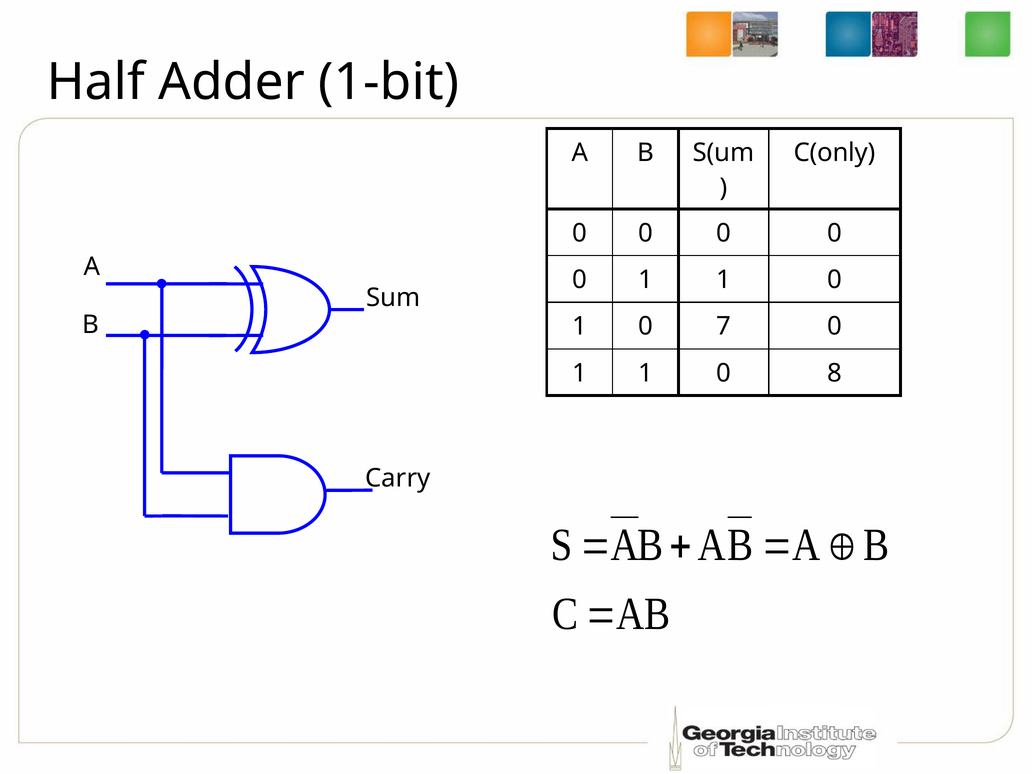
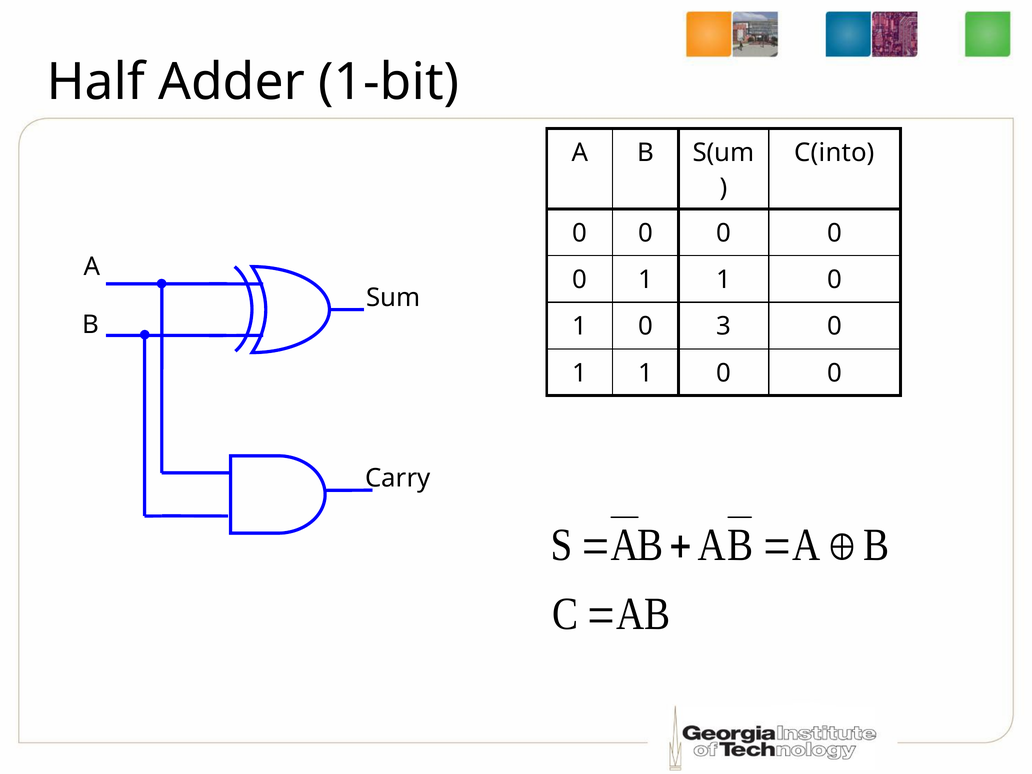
C(only: C(only -> C(into (834, 153)
7: 7 -> 3 (724, 326)
1 0 8: 8 -> 0 (835, 373)
